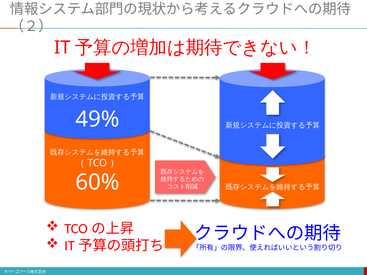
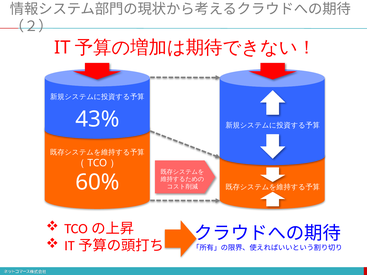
49%: 49% -> 43% (97, 119)
